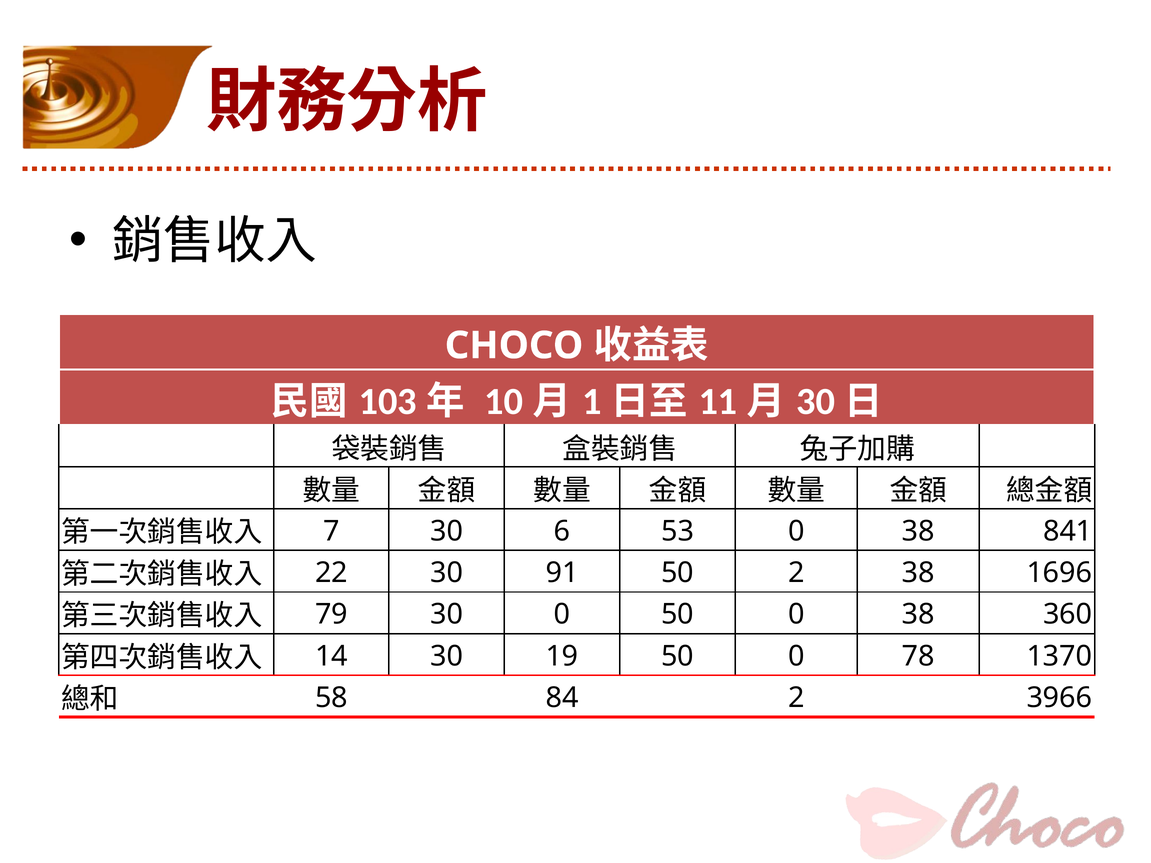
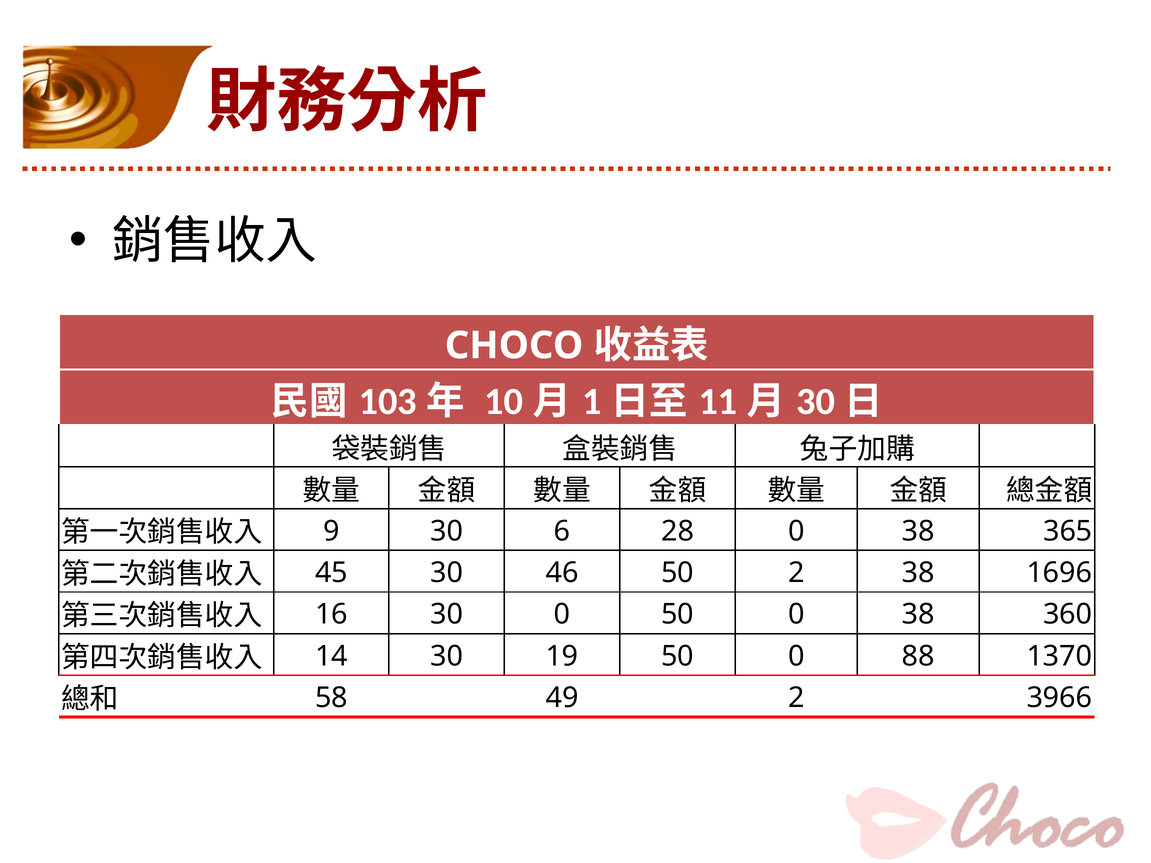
7: 7 -> 9 (332, 531)
53: 53 -> 28 (678, 531)
841: 841 -> 365 (1068, 531)
22: 22 -> 45 (331, 573)
91: 91 -> 46 (562, 573)
79: 79 -> 16 (331, 615)
78: 78 -> 88 (918, 656)
84: 84 -> 49 (562, 698)
